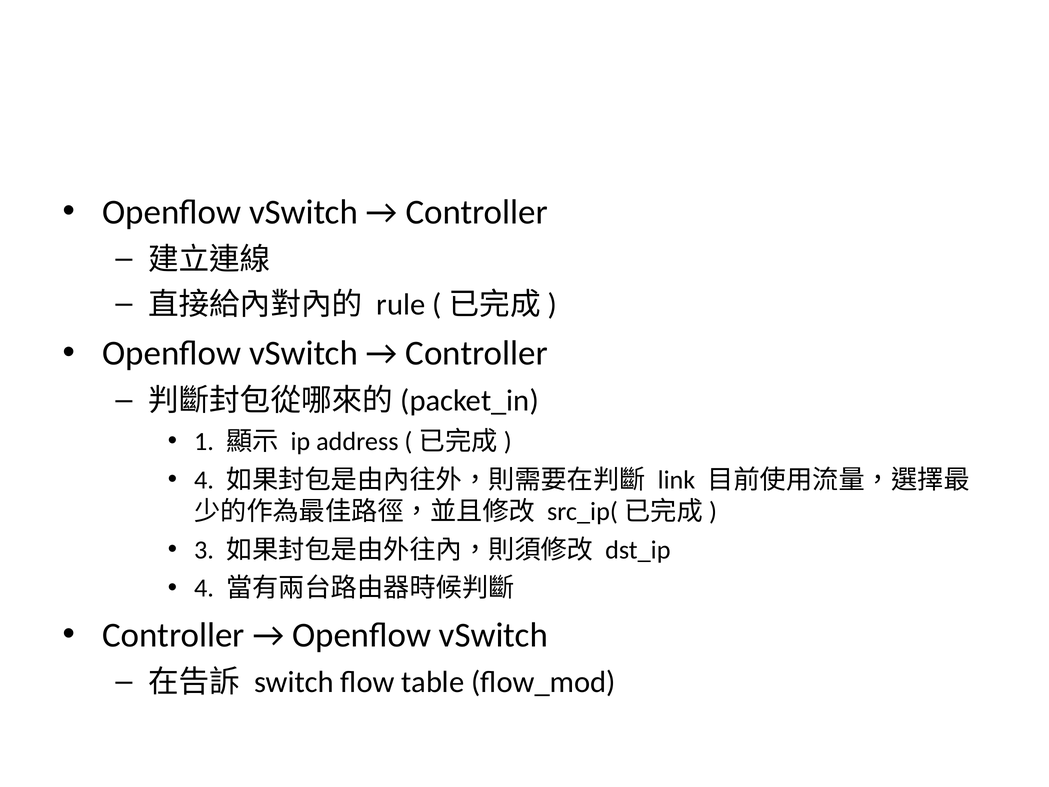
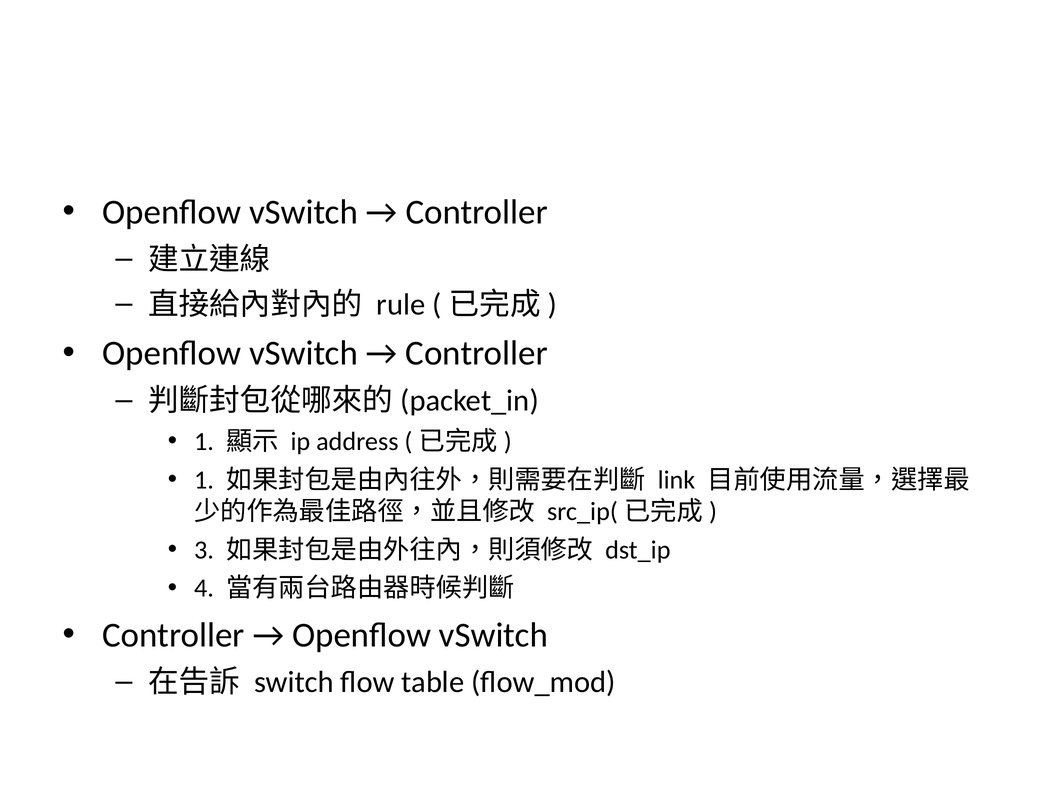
4: 4 -> 1 (204, 480)
